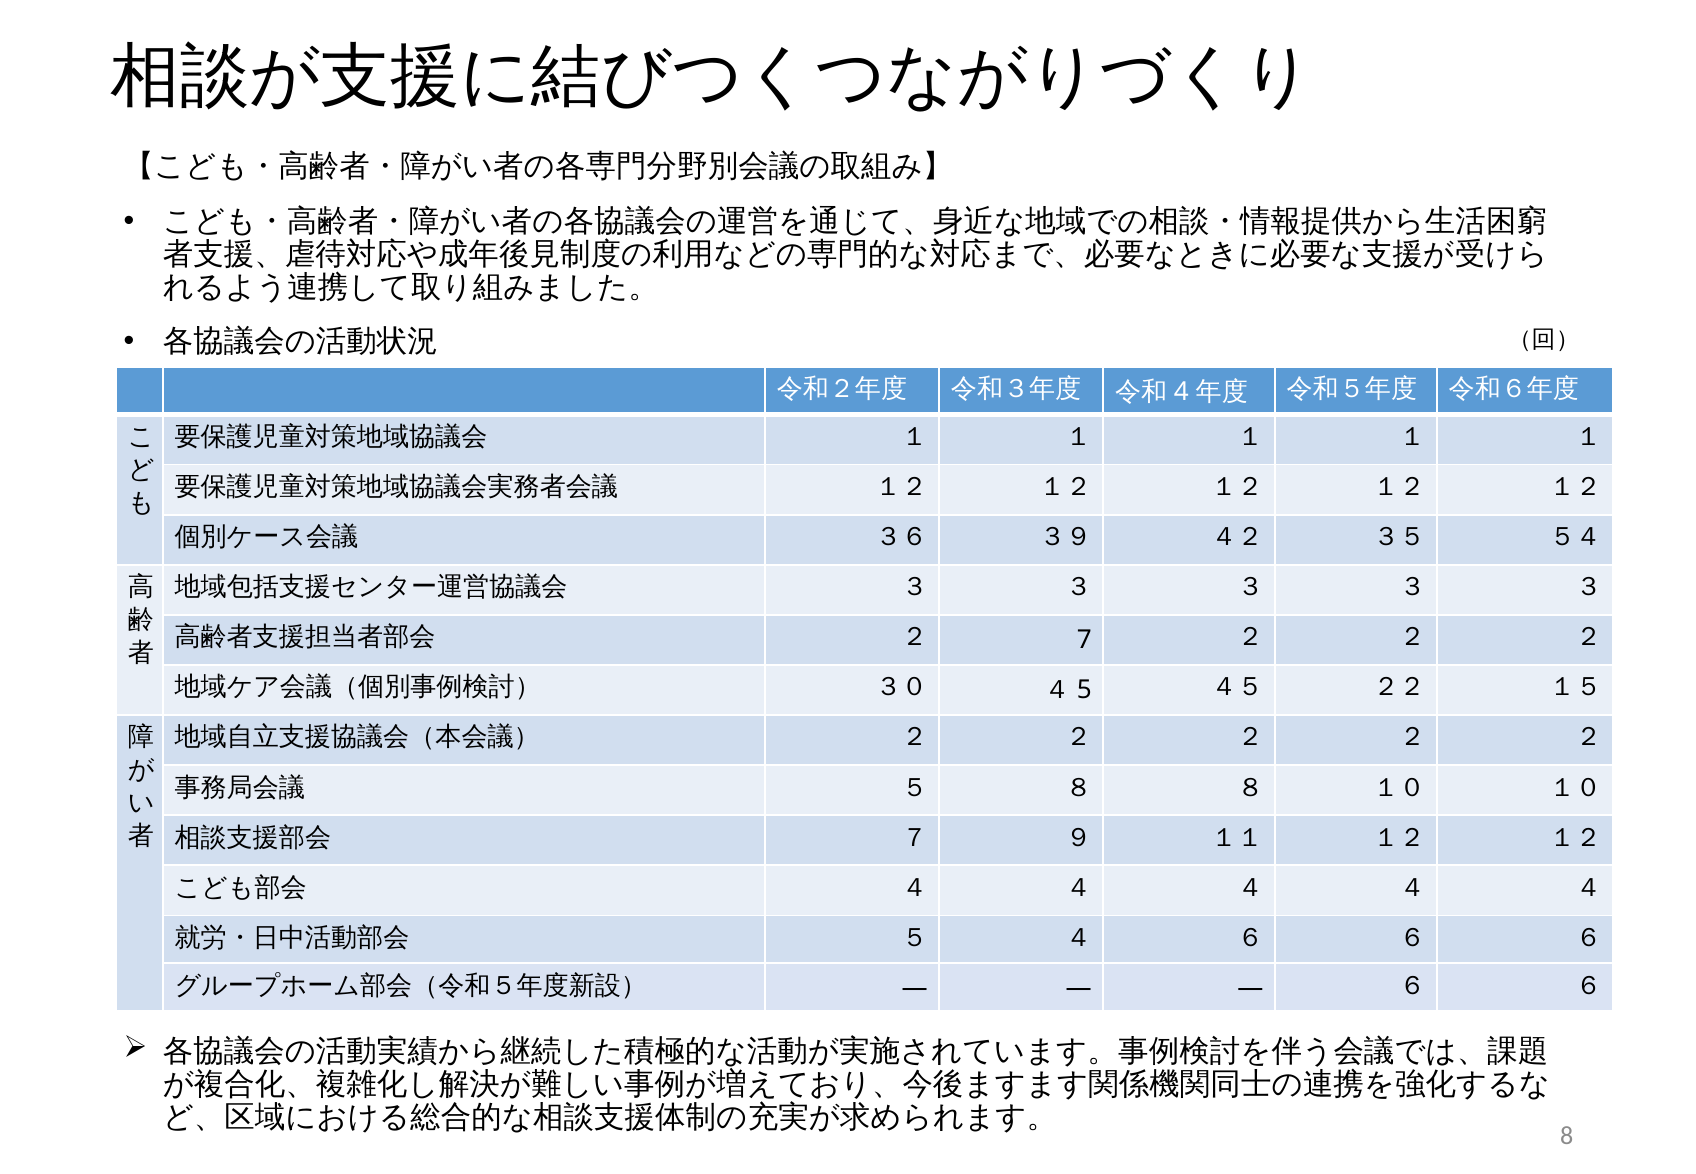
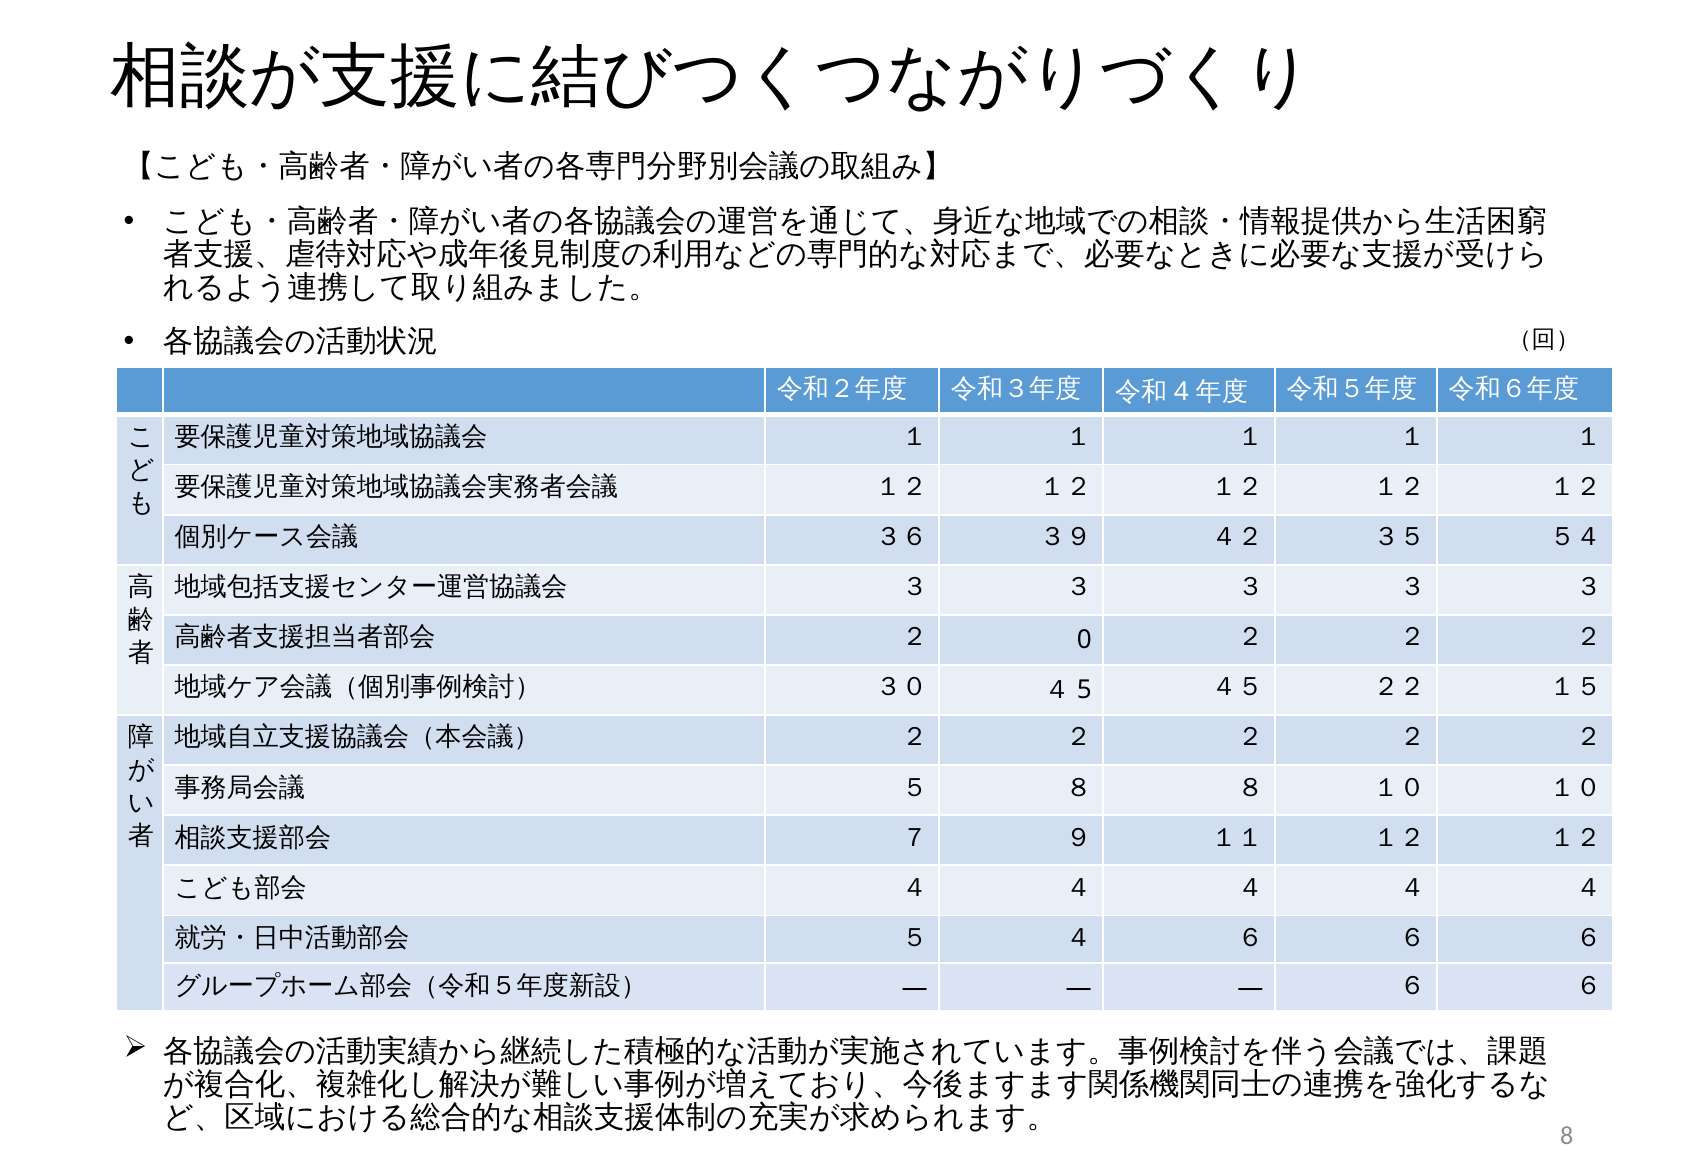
7: 7 -> 0 (1084, 640)
